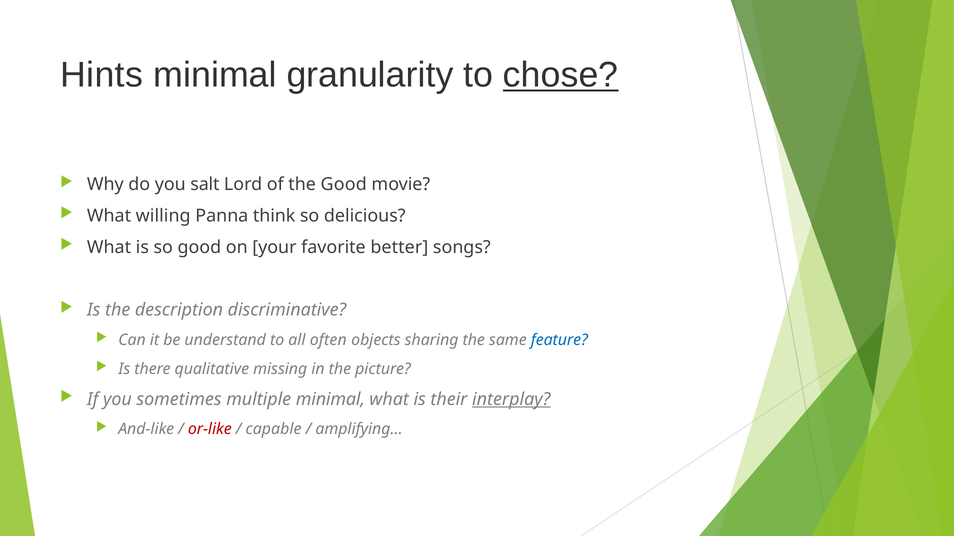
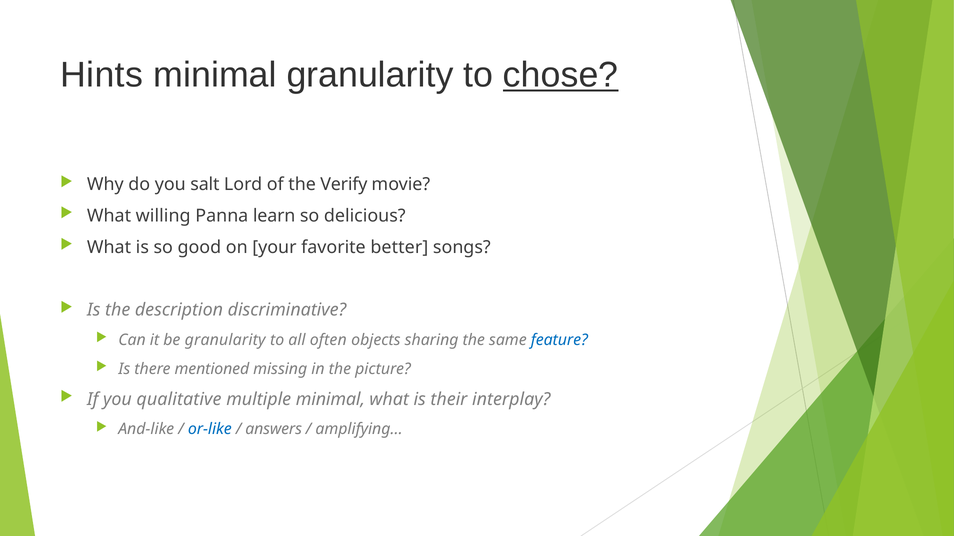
the Good: Good -> Verify (344, 185)
think: think -> learn (274, 216)
be understand: understand -> granularity (225, 340)
qualitative: qualitative -> mentioned (212, 369)
sometimes: sometimes -> qualitative (179, 400)
interplay underline: present -> none (511, 400)
or-like colour: red -> blue (210, 430)
capable: capable -> answers (274, 430)
